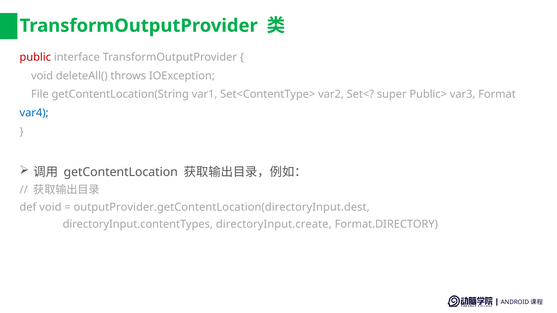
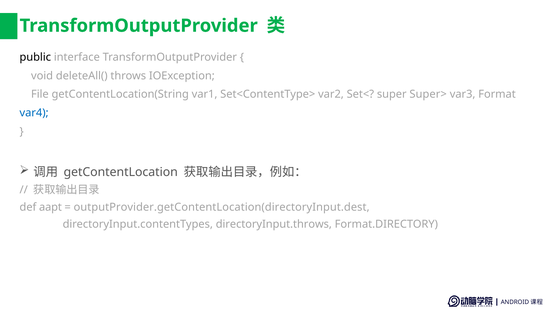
public colour: red -> black (35, 57)
Public>: Public> -> Super> (428, 94)
def void: void -> aapt (50, 207)
directoryInput.create: directoryInput.create -> directoryInput.throws (274, 225)
